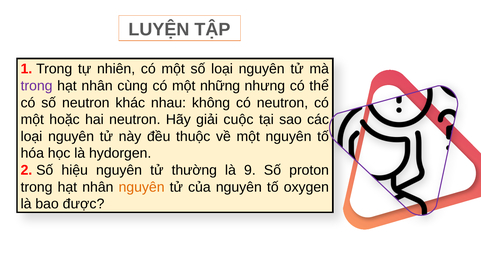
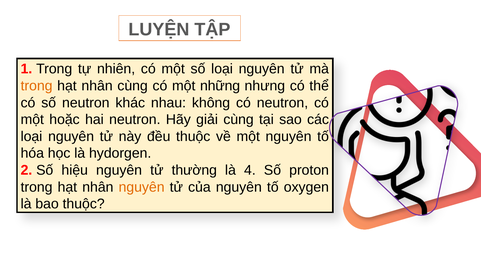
trong colour: purple -> orange (37, 86)
giải cuộc: cuộc -> cùng (239, 119)
9: 9 -> 4 (250, 170)
bao được: được -> thuộc (84, 204)
